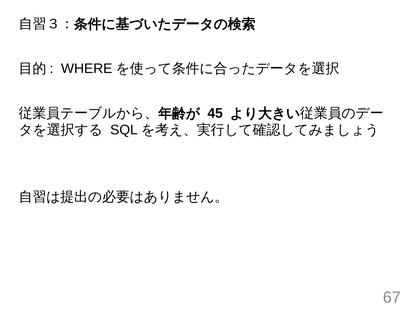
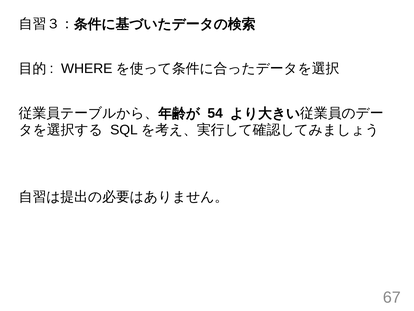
45: 45 -> 54 (215, 113)
